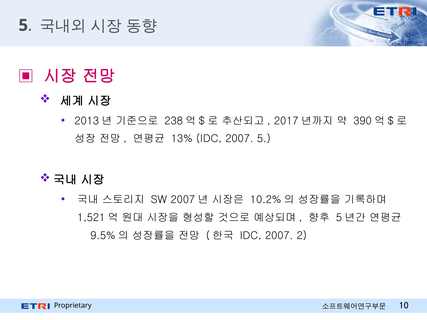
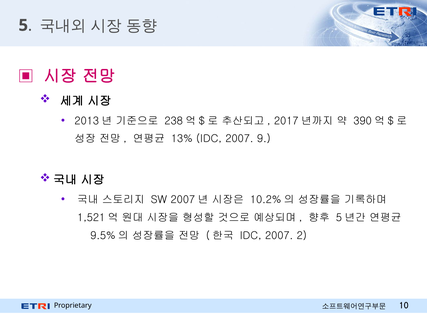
2007 5: 5 -> 9 (264, 139)
